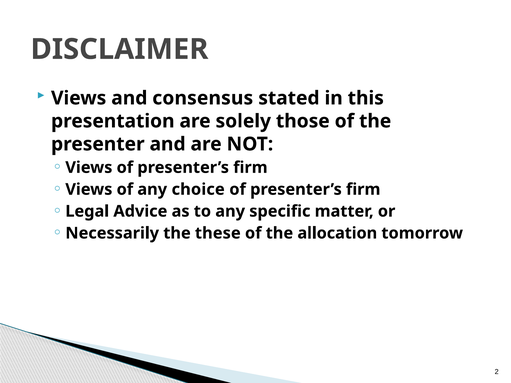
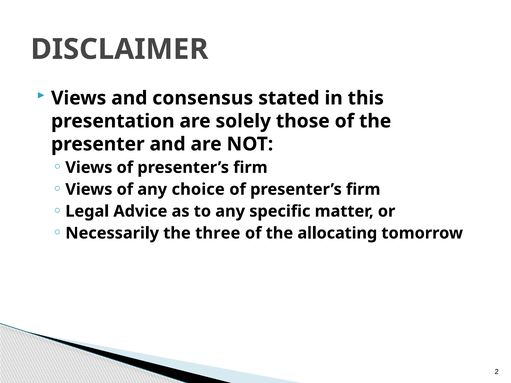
these: these -> three (218, 233)
allocation: allocation -> allocating (337, 233)
